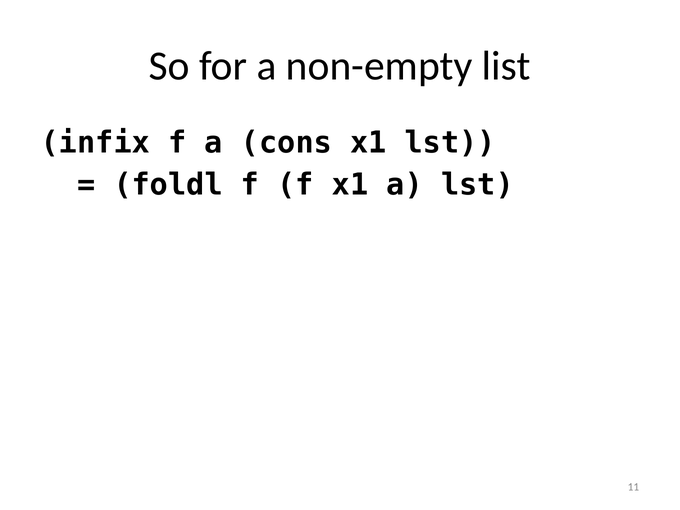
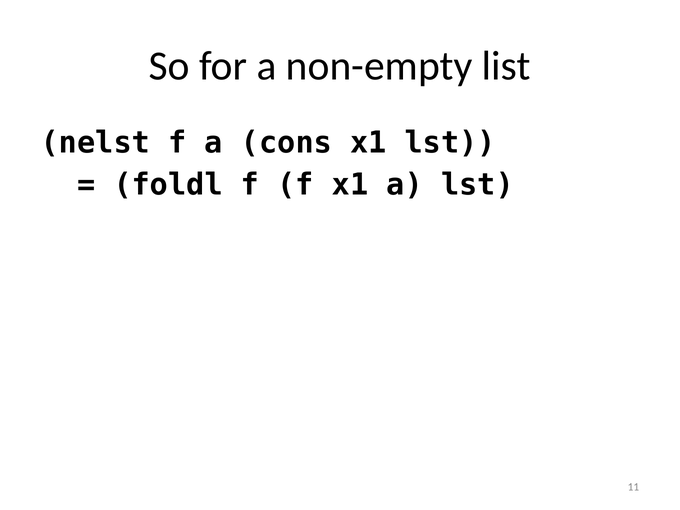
infix: infix -> nelst (95, 143)
